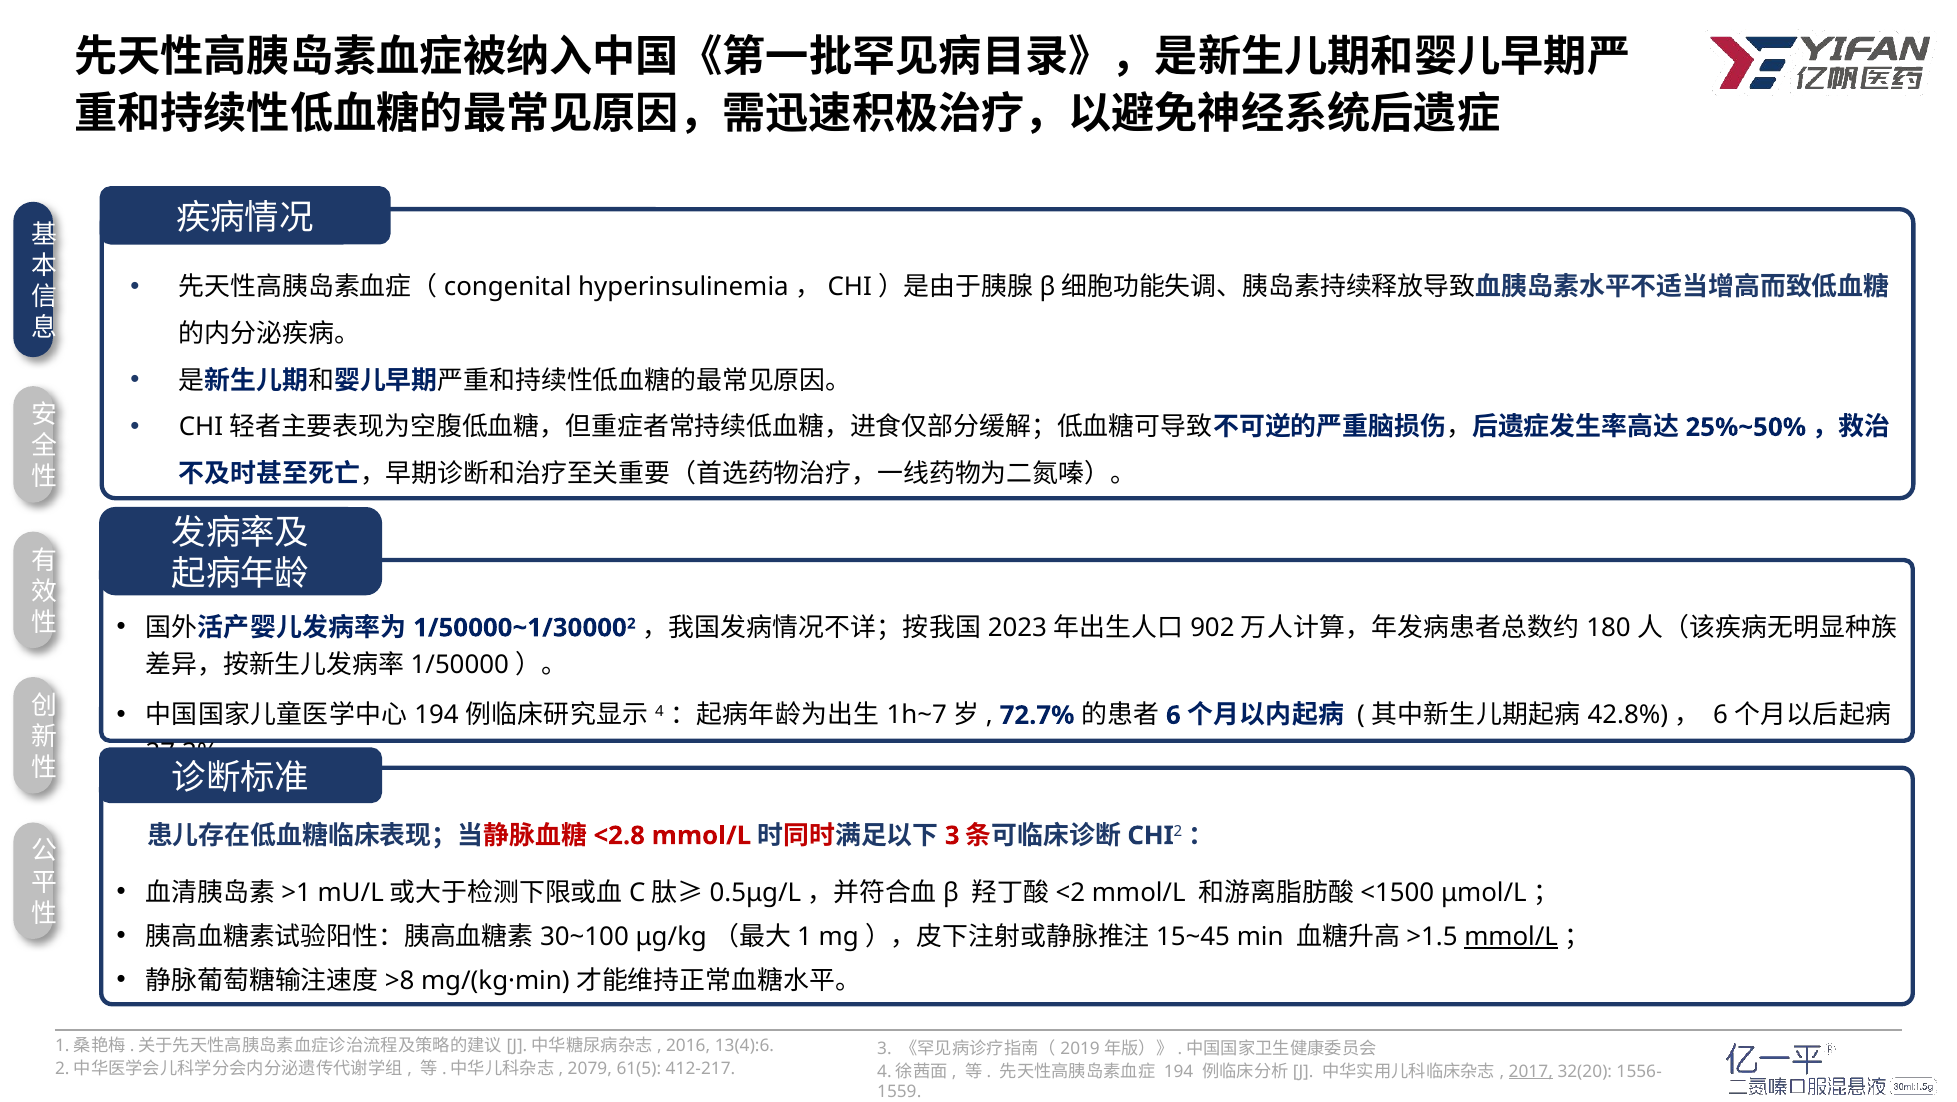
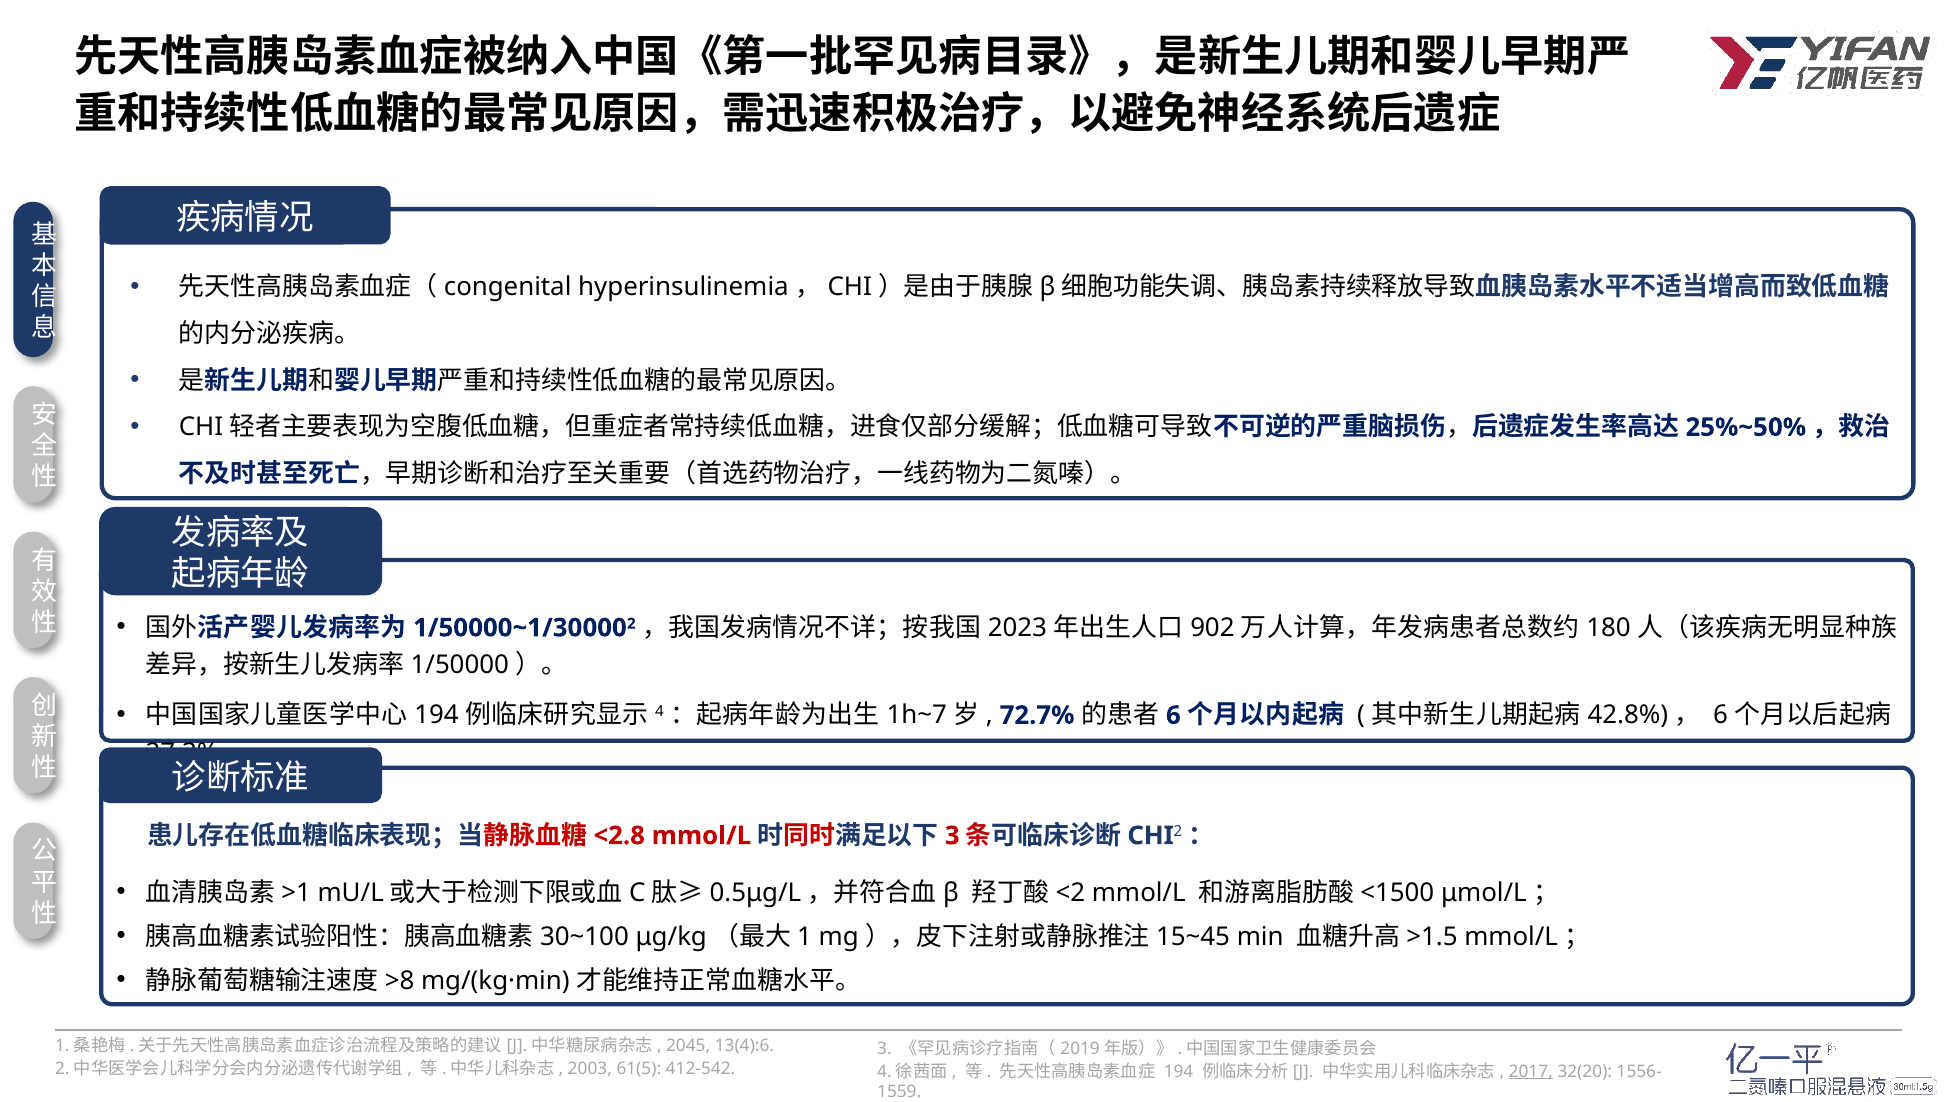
mmol/L underline: present -> none (1511, 936)
2016: 2016 -> 2045 (688, 1046)
2079: 2079 -> 2003 (590, 1068)
412-217: 412-217 -> 412-542 (701, 1068)
